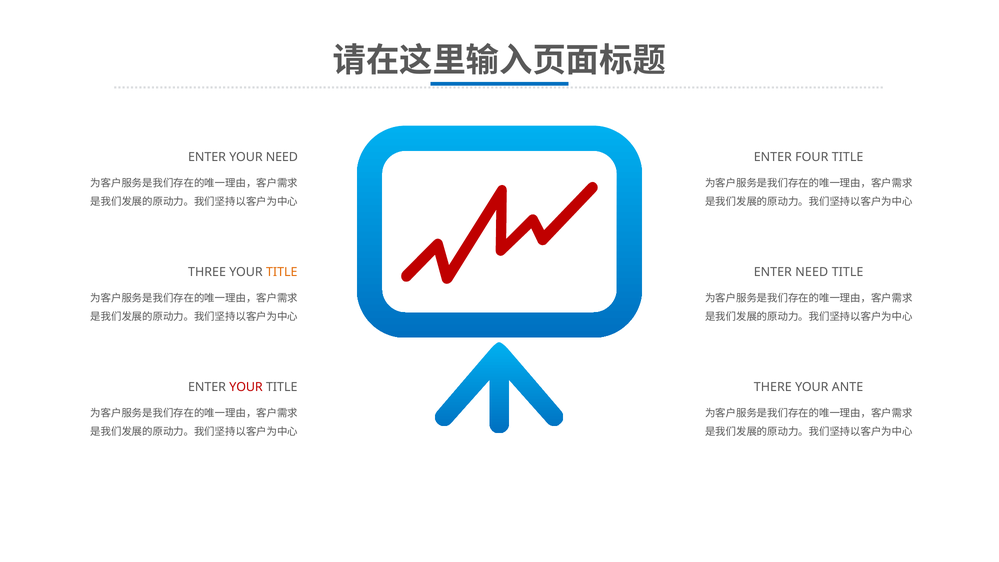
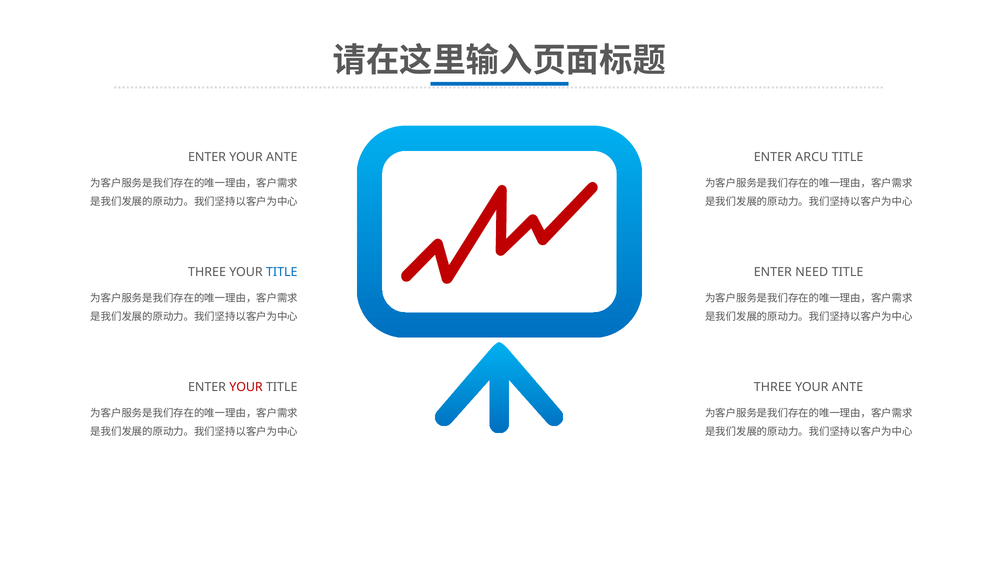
ENTER YOUR NEED: NEED -> ANTE (282, 157)
FOUR: FOUR -> ARCU (812, 157)
TITLE colour: orange -> blue (282, 272)
THERE: THERE -> THREE (773, 387)
